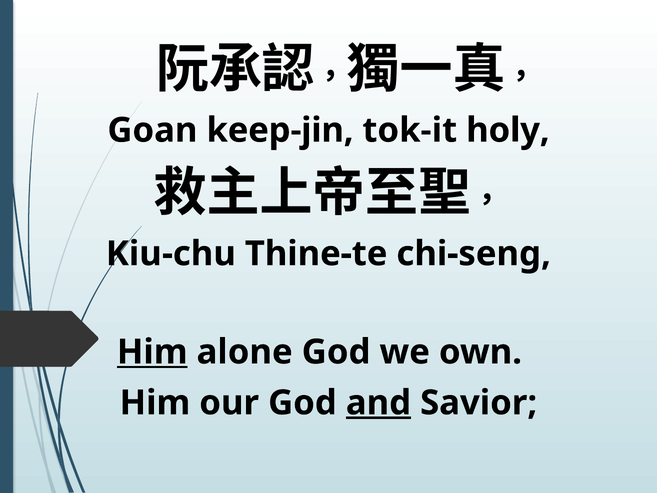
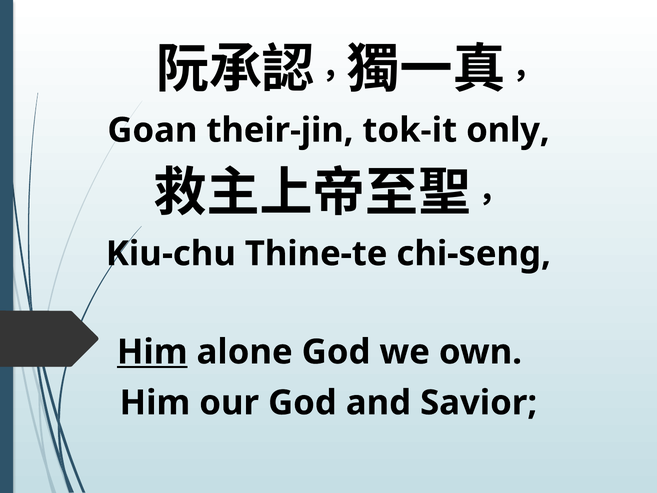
keep-jin: keep-jin -> their-jin (280, 130)
holy: holy -> only (508, 130)
and underline: present -> none (378, 403)
